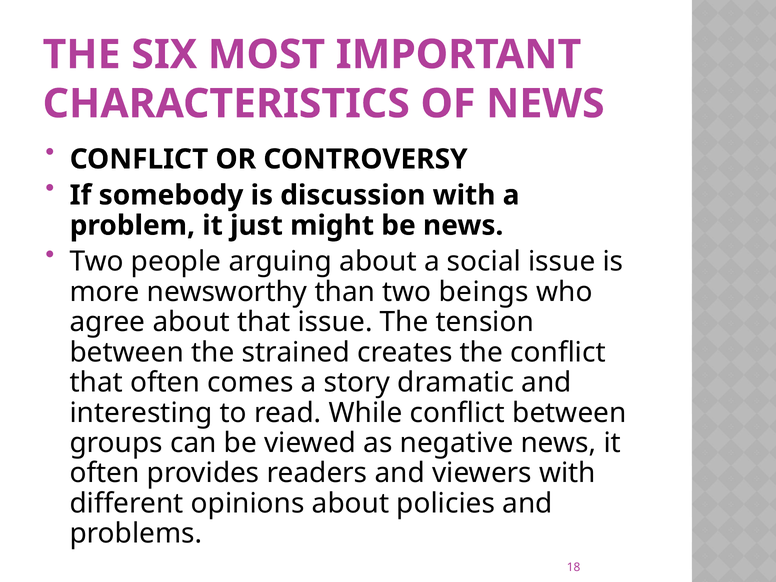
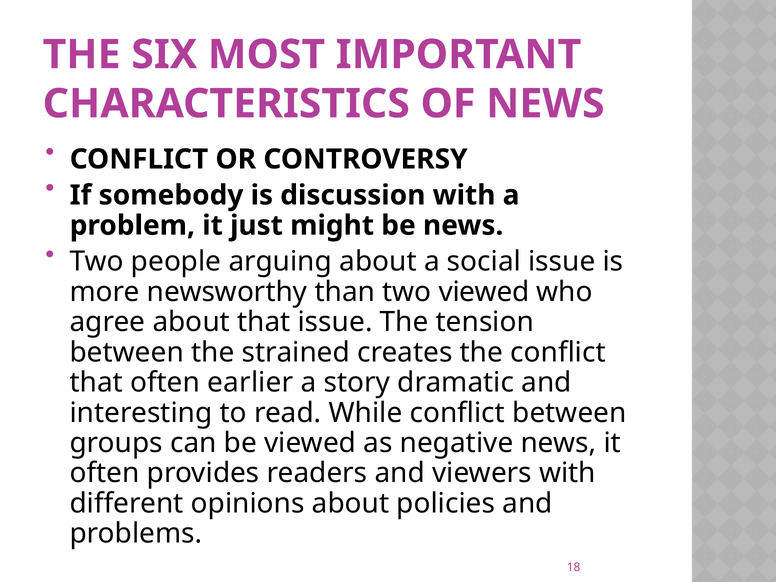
two beings: beings -> viewed (484, 292)
comes: comes -> earlier (250, 383)
